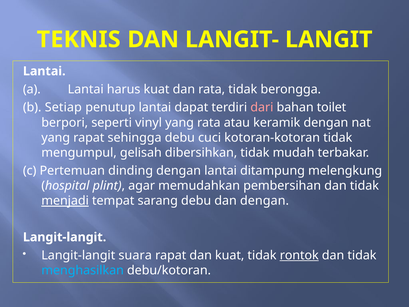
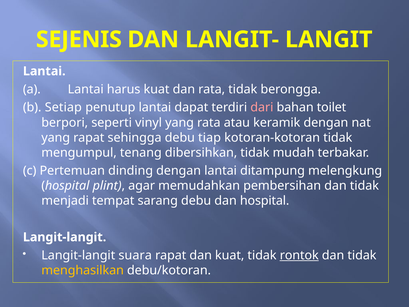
TEKNIS: TEKNIS -> SEJENIS (79, 39)
cuci: cuci -> tiap (210, 137)
gelisah: gelisah -> tenang (141, 152)
menjadi underline: present -> none (65, 201)
dan dengan: dengan -> hospital (265, 201)
menghasilkan colour: light blue -> yellow (83, 270)
